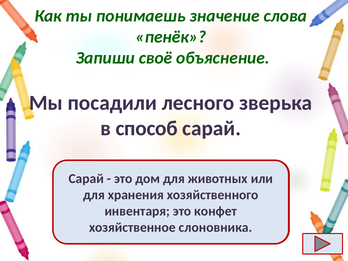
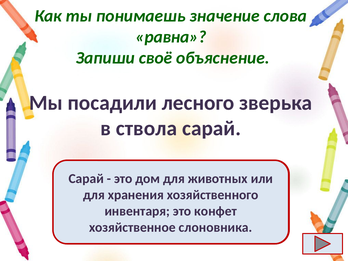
пенёк: пенёк -> равна (171, 37)
способ: способ -> ствола (146, 128)
